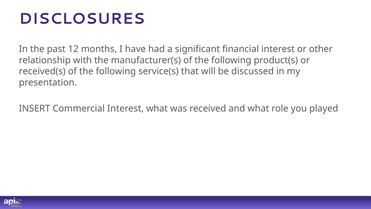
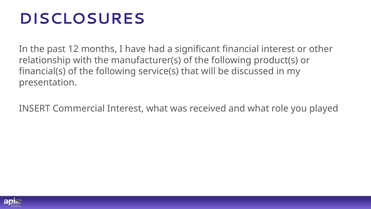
received(s: received(s -> financial(s (42, 71)
